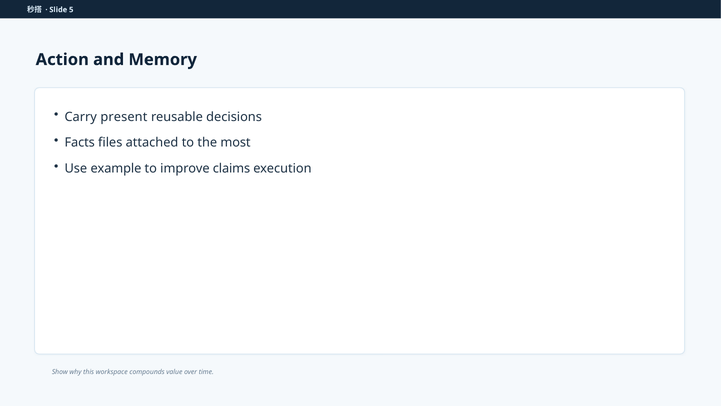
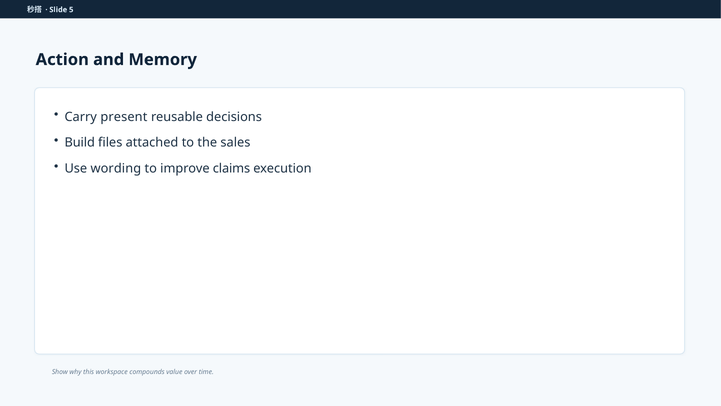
Facts: Facts -> Build (80, 143)
most: most -> sales (235, 143)
example: example -> wording (116, 168)
